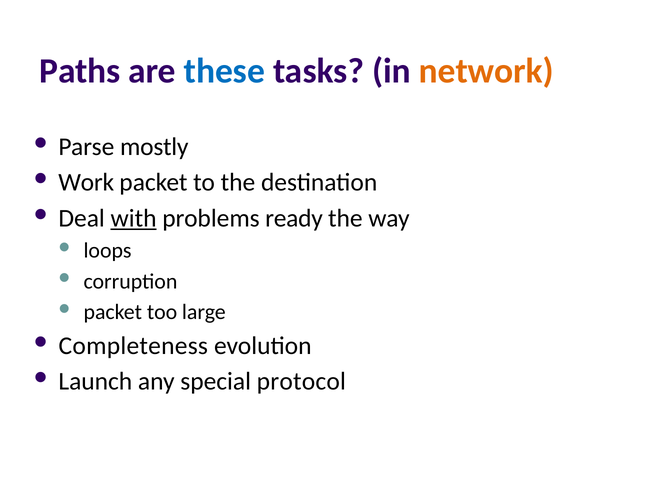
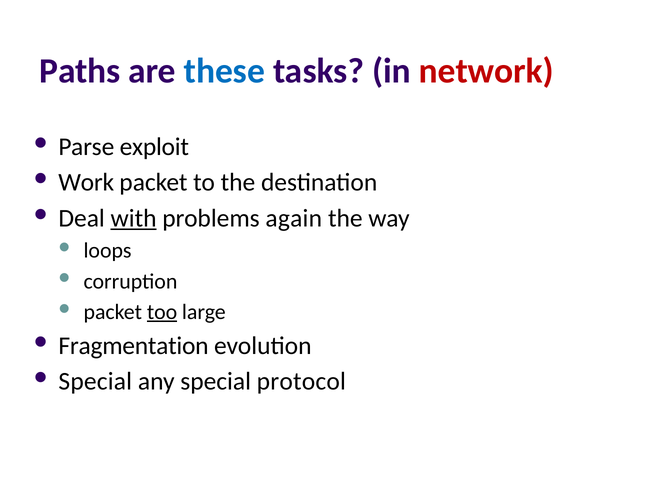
network colour: orange -> red (486, 71)
mostly: mostly -> exploit (154, 147)
ready: ready -> again (294, 218)
too underline: none -> present (162, 312)
Completeness: Completeness -> Fragmentation (134, 346)
Launch: Launch -> Special (95, 381)
